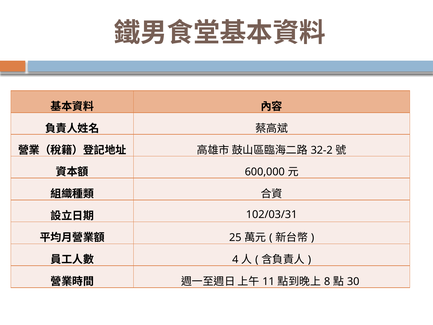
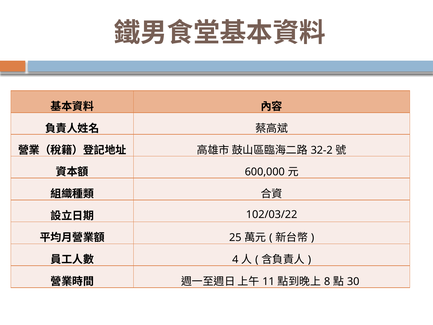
102/03/31: 102/03/31 -> 102/03/22 (272, 215)
